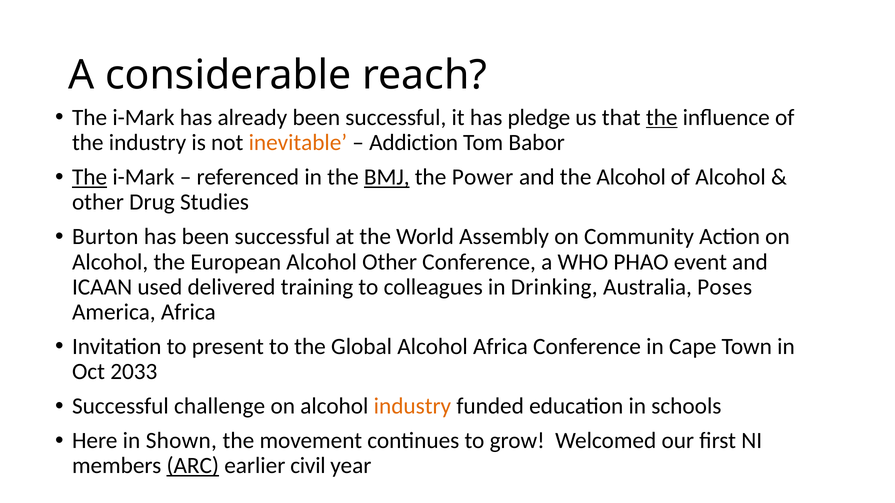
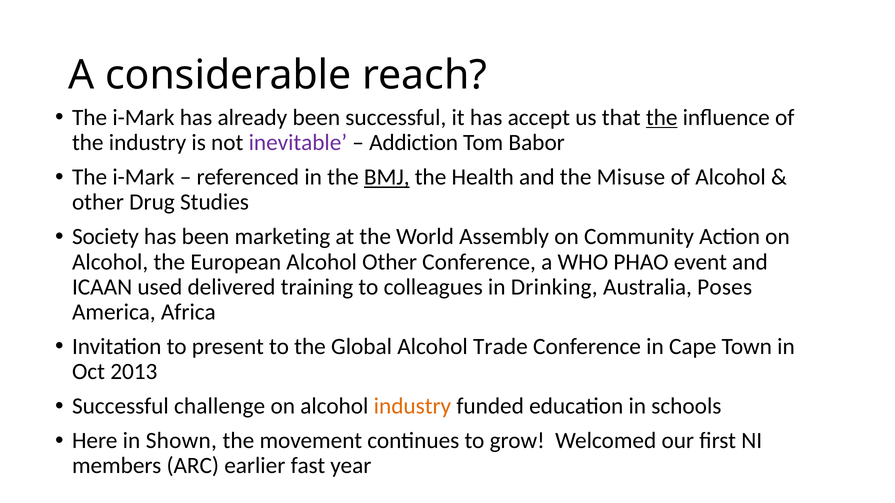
pledge: pledge -> accept (539, 118)
inevitable colour: orange -> purple (298, 143)
The underline: present -> none (90, 177)
Power: Power -> Health (483, 177)
the Alcohol: Alcohol -> Misuse (631, 177)
Burton: Burton -> Society (105, 237)
has been successful: successful -> marketing (282, 237)
Alcohol Africa: Africa -> Trade (500, 347)
2033: 2033 -> 2013 (134, 372)
ARC underline: present -> none (193, 466)
civil: civil -> fast (308, 466)
